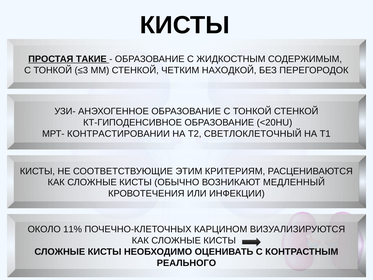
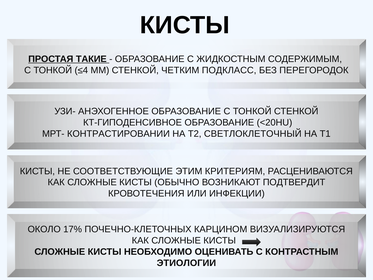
≤3: ≤3 -> ≤4 (81, 70)
НАХОДКОЙ: НАХОДКОЙ -> ПОДКЛАСС (229, 70)
МЕДЛЕННЫЙ: МЕДЛЕННЫЙ -> ПОДТВЕРДИТ (294, 182)
11%: 11% -> 17% (73, 229)
РЕАЛЬНОГО: РЕАЛЬНОГО -> ЭТИОЛОГИИ (186, 263)
